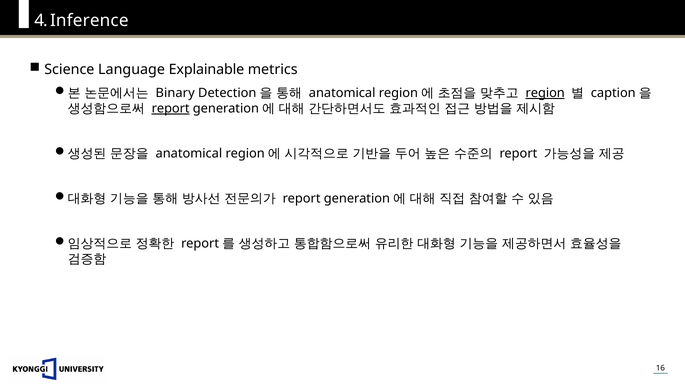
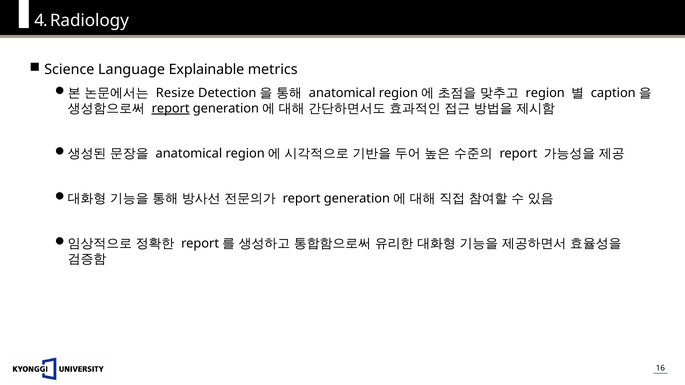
Inference: Inference -> Radiology (89, 20)
Binary: Binary -> Resize (175, 93)
region underline: present -> none (545, 93)
